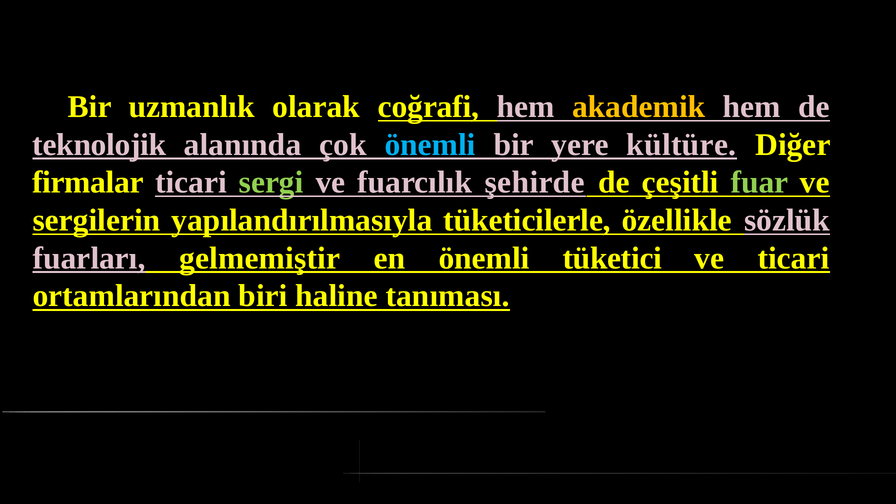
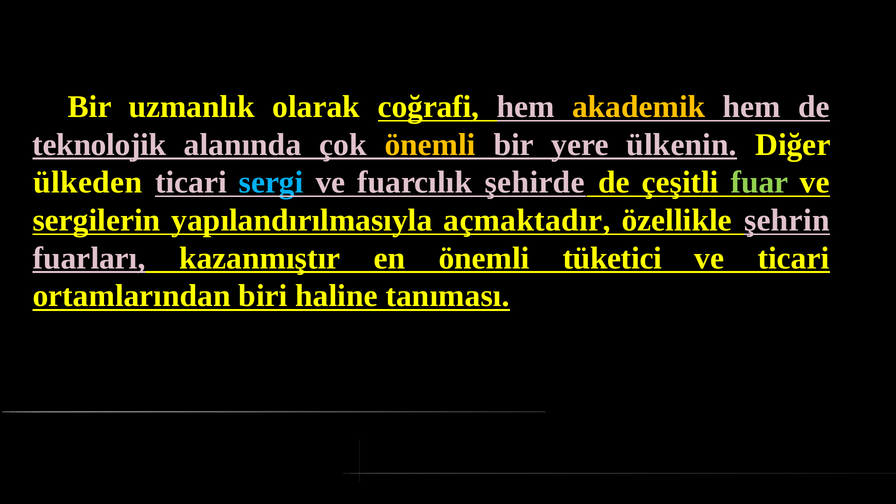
önemli colour: light blue -> yellow (430, 145)
kültüre: kültüre -> ülkenin (681, 145)
firmalar: firmalar -> ülkeden (88, 182)
sergi colour: light green -> light blue (271, 182)
tüketicilerle: tüketicilerle -> açmaktadır (527, 220)
sözlük: sözlük -> şehrin (787, 220)
gelmemiştir: gelmemiştir -> kazanmıştır (260, 258)
